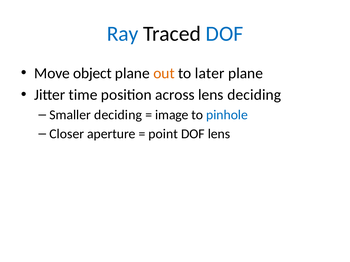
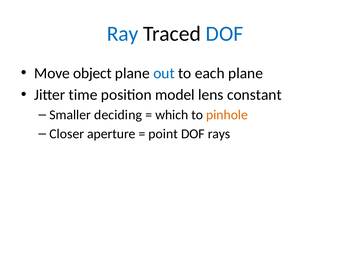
out colour: orange -> blue (164, 73)
later: later -> each (210, 73)
across: across -> model (175, 95)
lens deciding: deciding -> constant (254, 95)
image: image -> which (172, 115)
pinhole colour: blue -> orange (227, 115)
DOF lens: lens -> rays (219, 134)
